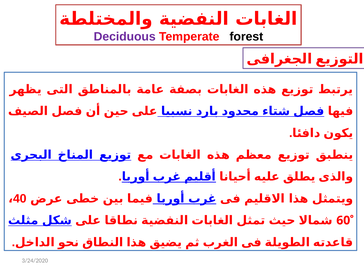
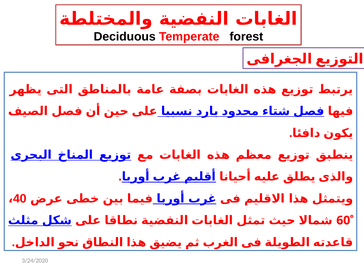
Deciduous colour: purple -> black (125, 37)
